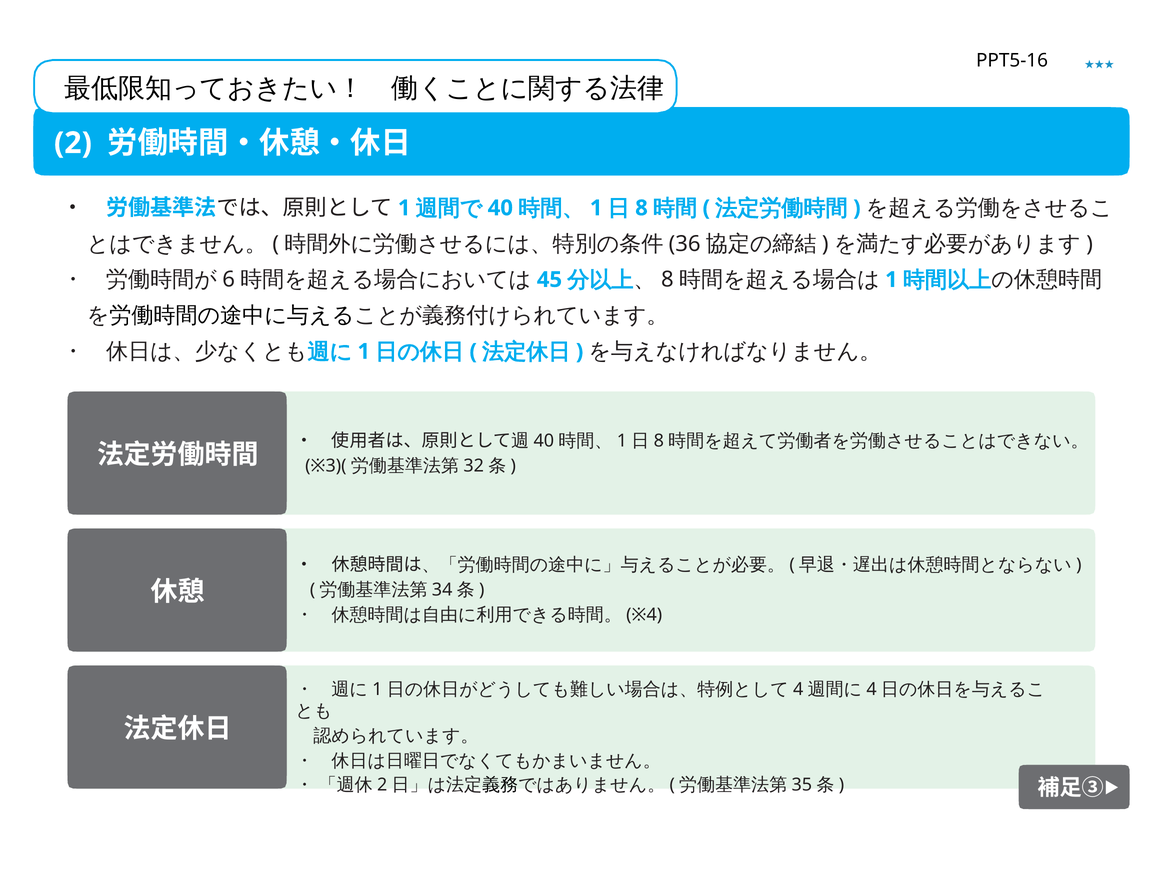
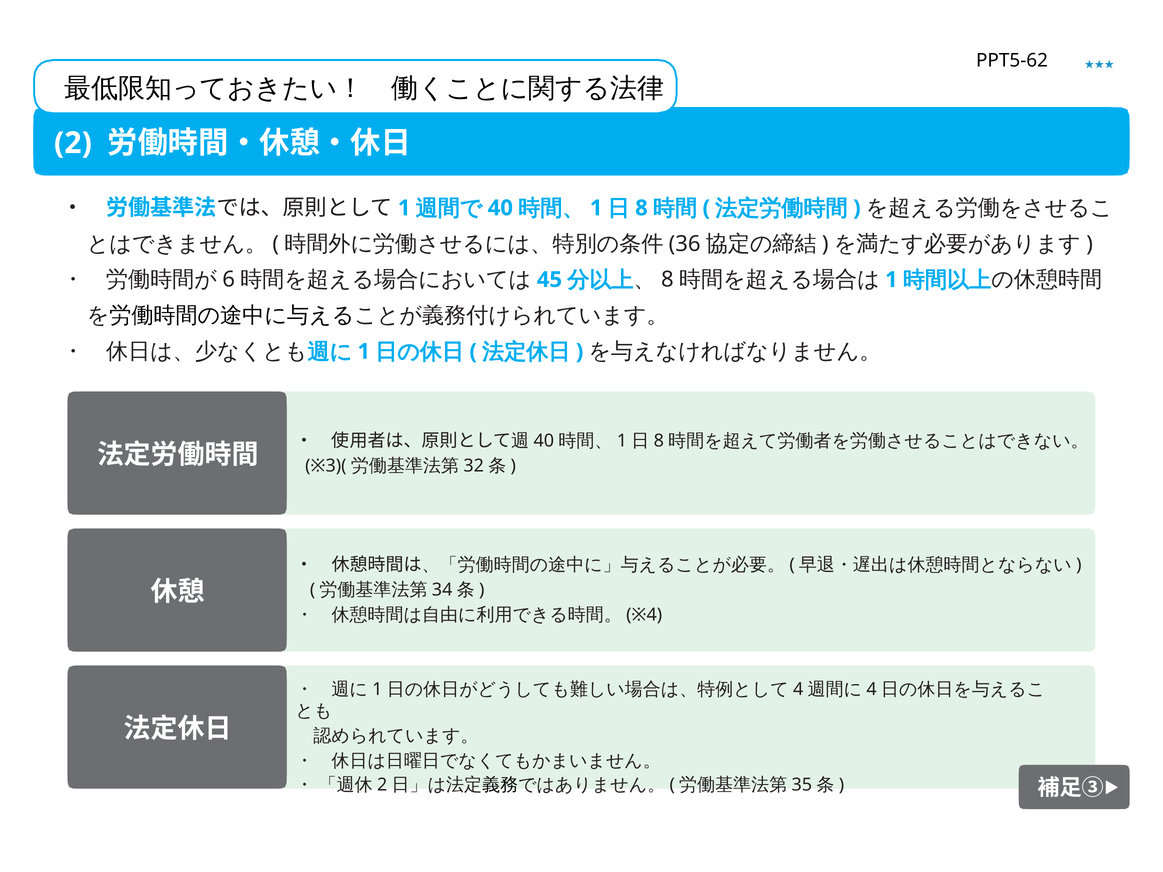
PPT5-16: PPT5-16 -> PPT5-62 (1012, 61)
